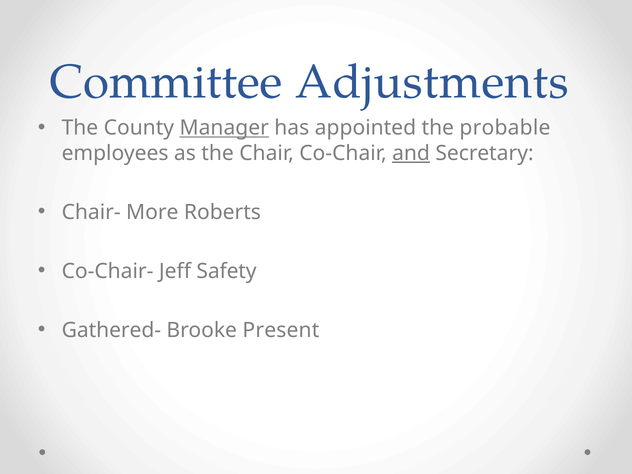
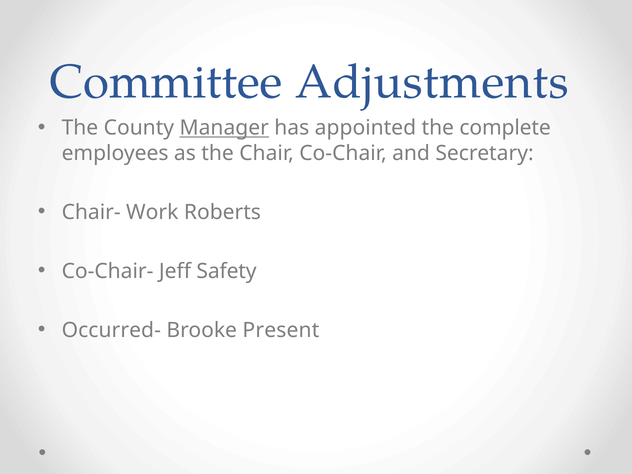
probable: probable -> complete (505, 128)
and underline: present -> none (411, 153)
More: More -> Work (152, 212)
Gathered-: Gathered- -> Occurred- (111, 330)
